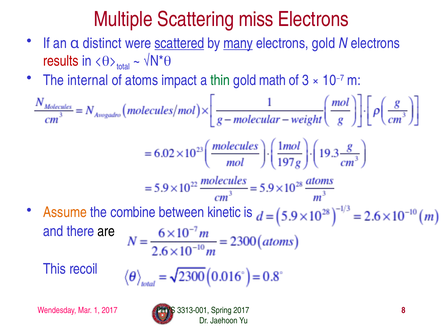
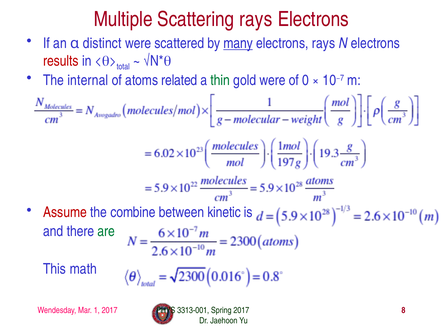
Scattering miss: miss -> rays (256, 19)
scattered underline: present -> none (179, 43)
electrons gold: gold -> rays (324, 43)
impact: impact -> related (179, 80)
gold math: math -> were (273, 80)
3: 3 -> 0 (305, 80)
Assume colour: orange -> red (65, 213)
are colour: black -> green (106, 231)
recoil: recoil -> math (83, 269)
